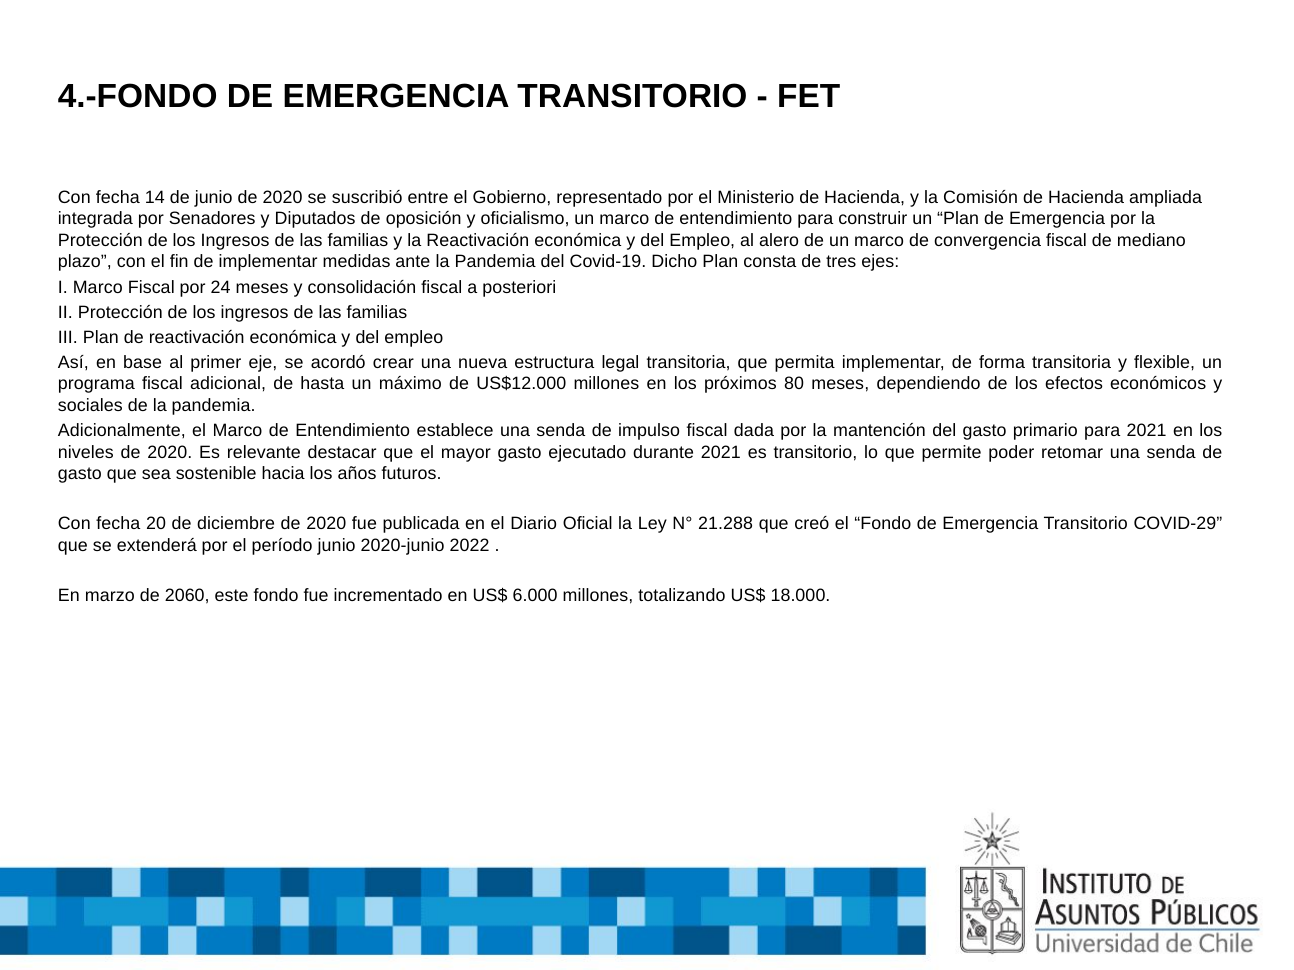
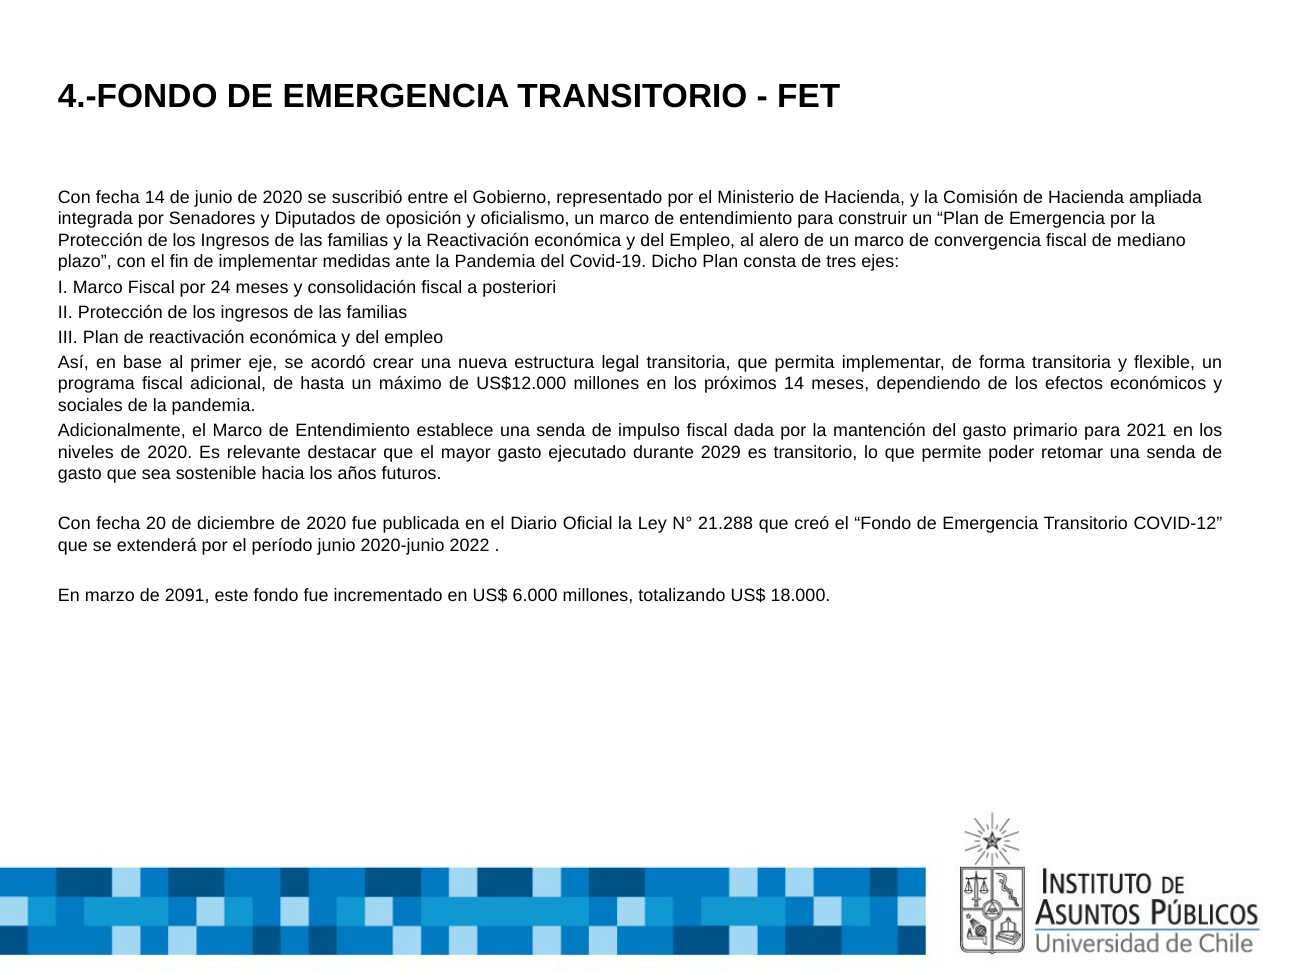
próximos 80: 80 -> 14 (794, 384)
durante 2021: 2021 -> 2029 (721, 452)
COVID-29: COVID-29 -> COVID-12 (1178, 524)
2060: 2060 -> 2091 (187, 596)
